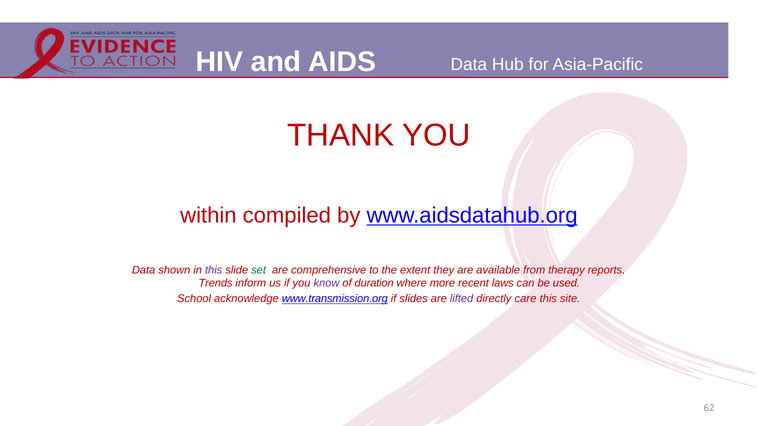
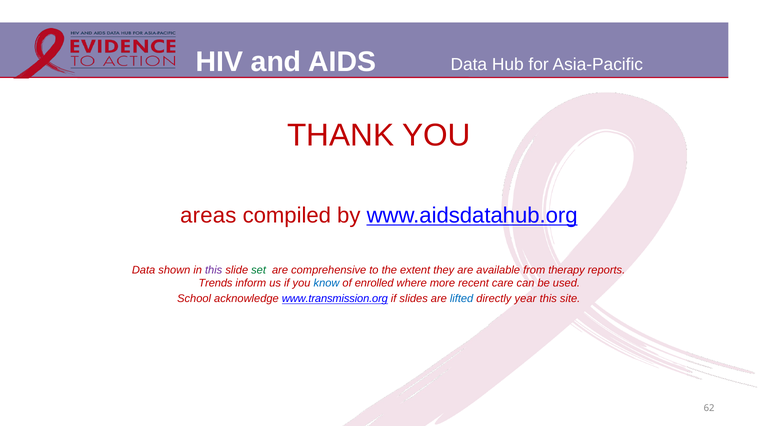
within: within -> areas (208, 216)
know colour: purple -> blue (327, 283)
duration: duration -> enrolled (374, 283)
laws: laws -> care (503, 283)
lifted colour: purple -> blue (462, 299)
care: care -> year (525, 299)
